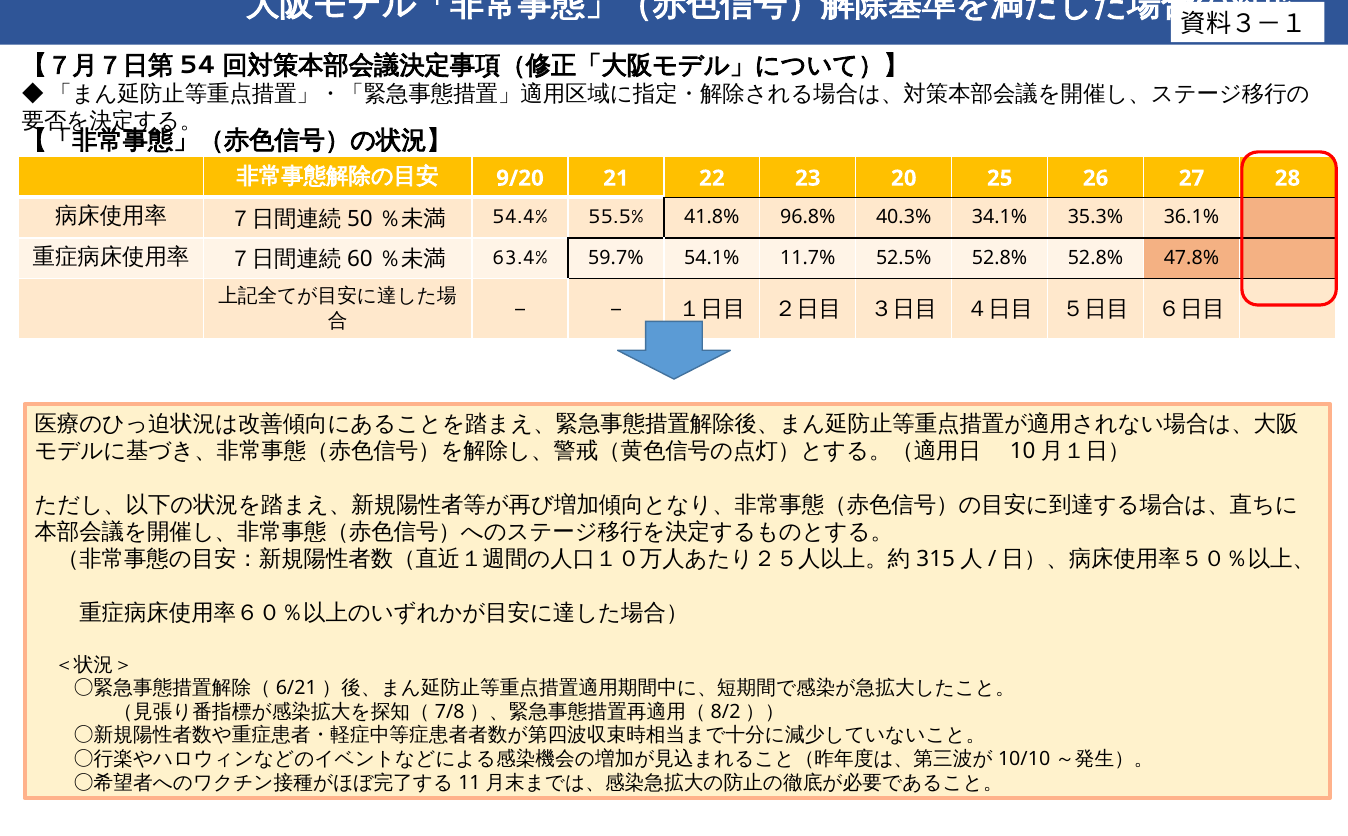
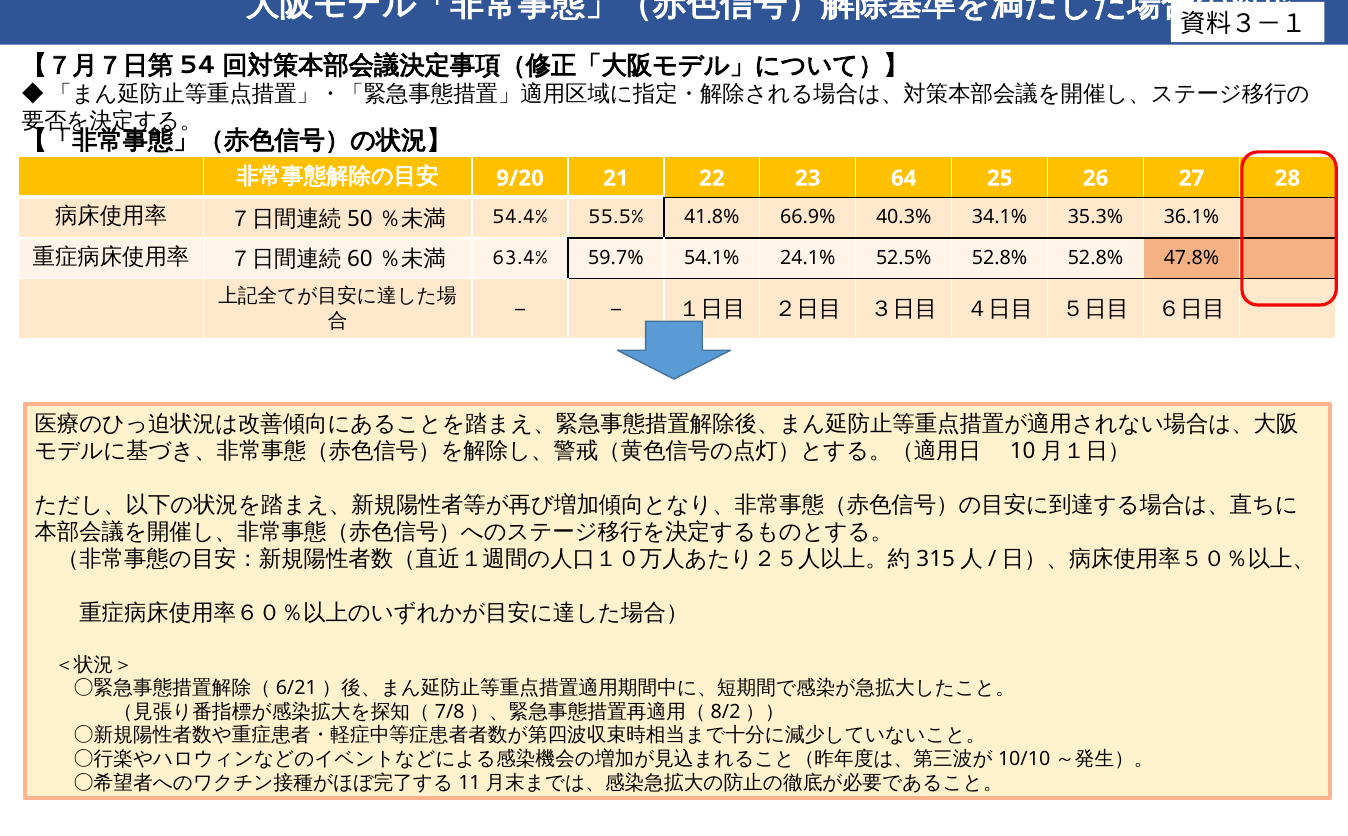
20: 20 -> 64 (904, 178)
96.8%: 96.8% -> 66.9% (808, 217)
11.7%: 11.7% -> 24.1% (808, 258)
